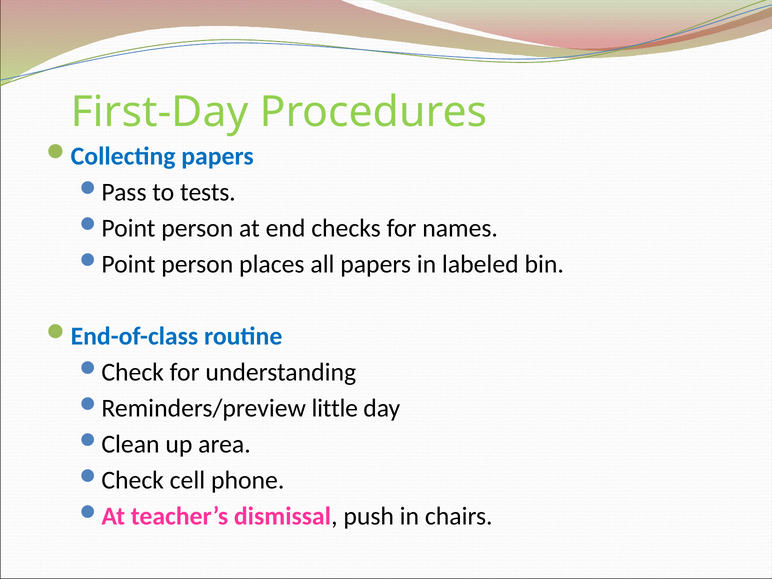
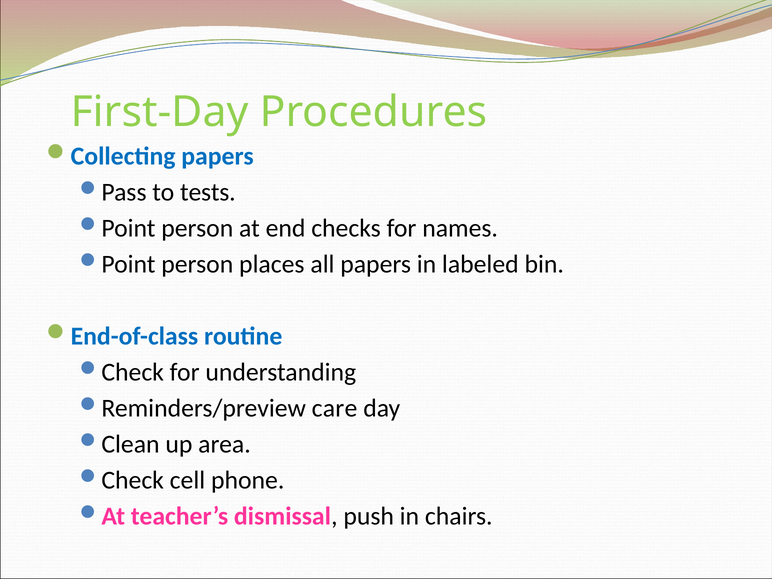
little: little -> care (335, 408)
